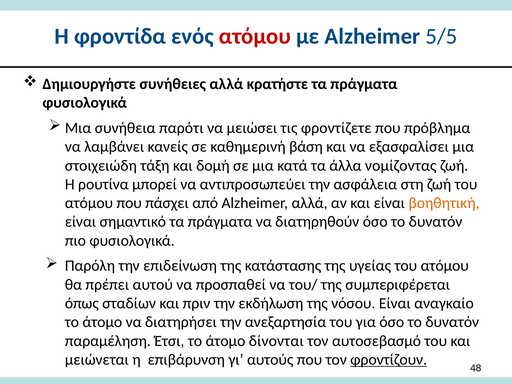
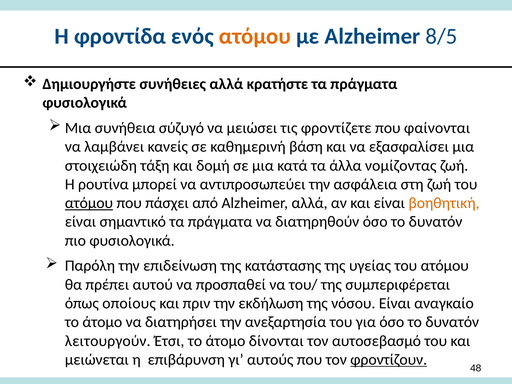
ατόμου colour: red -> orange (255, 36)
5/5: 5/5 -> 8/5 (442, 36)
παρότι: παρότι -> σύζυγό (181, 128)
πρόβλημα: πρόβλημα -> φαίνονται (437, 128)
ατόμου underline: none -> present (89, 203)
σταδίων: σταδίων -> οποίους (129, 303)
παραμέληση: παραμέληση -> λειτουργούν (108, 341)
